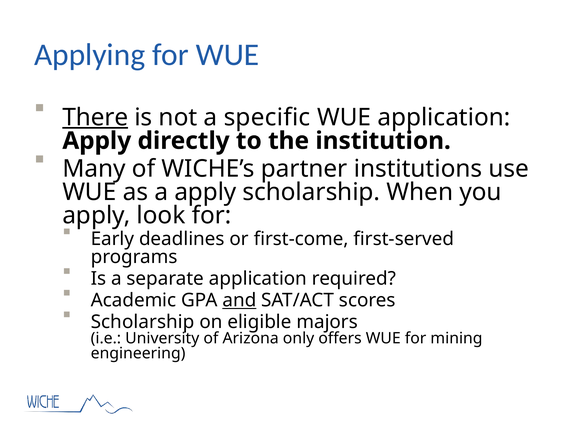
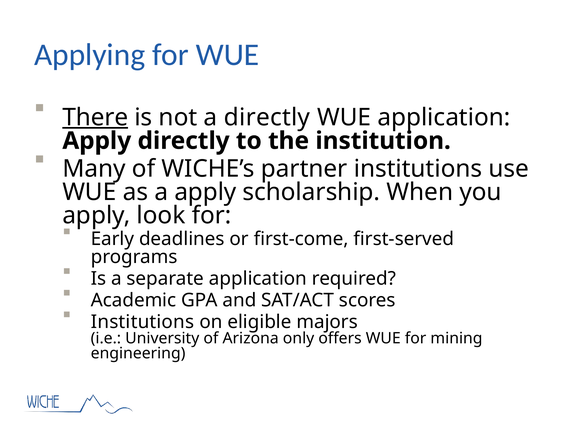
a specific: specific -> directly (267, 117)
and underline: present -> none (239, 301)
Scholarship: Scholarship -> Institutions (143, 322)
